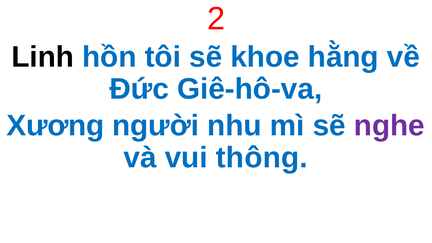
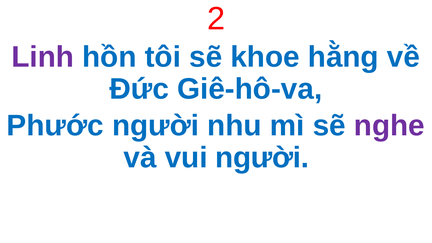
Linh colour: black -> purple (43, 57)
Xương: Xương -> Phước (55, 126)
vui thông: thông -> người (262, 158)
